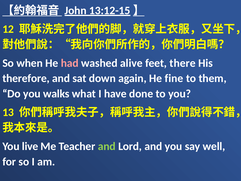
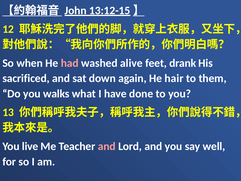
there: there -> drank (183, 63)
therefore: therefore -> sacrificed (26, 78)
fine: fine -> hair (174, 78)
and colour: light green -> pink (107, 146)
